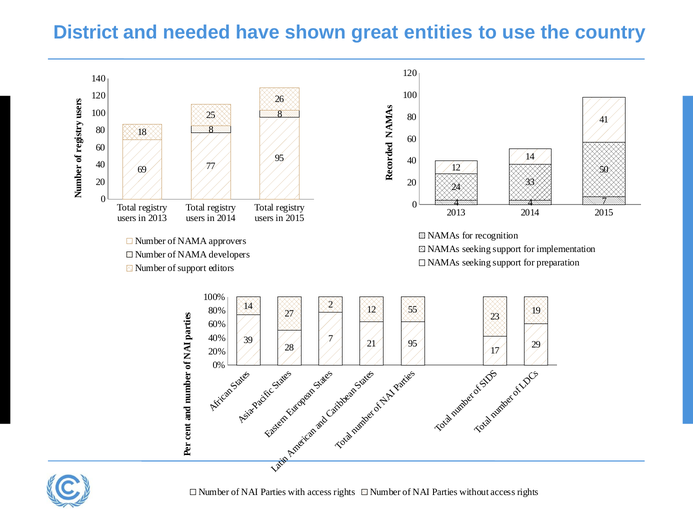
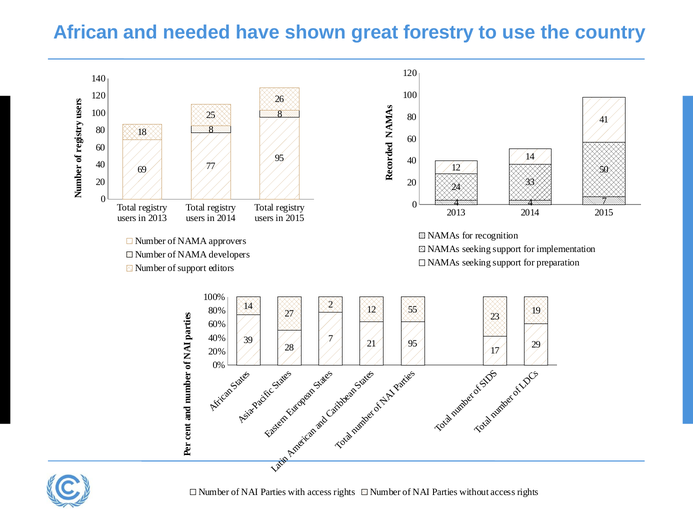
District: District -> African (86, 32)
entities: entities -> forestry (439, 32)
